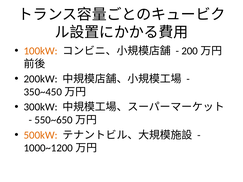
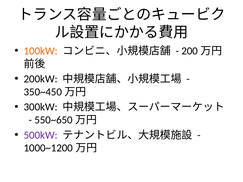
500kW colour: orange -> purple (41, 135)
